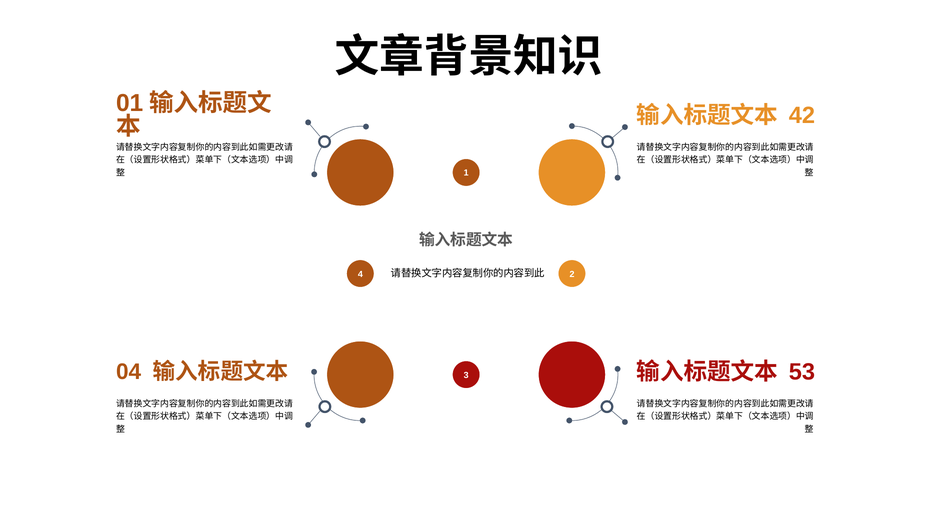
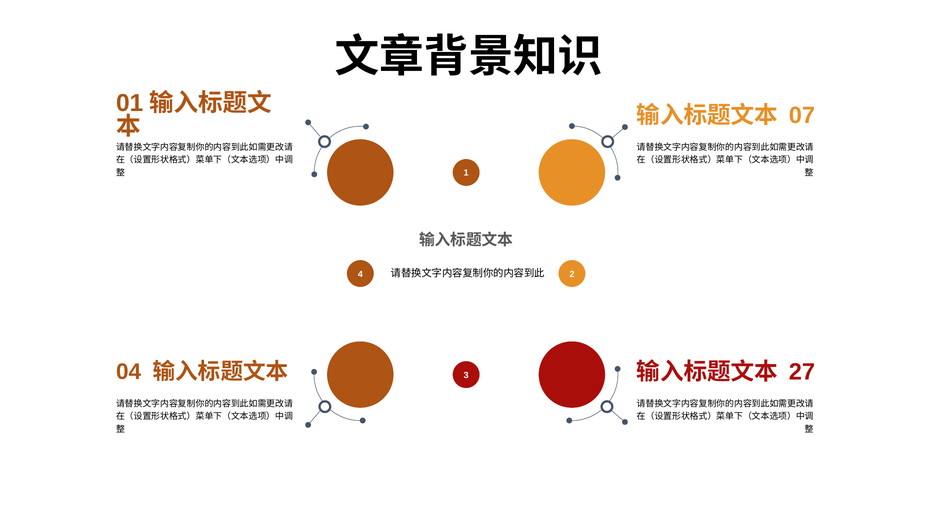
42: 42 -> 07 (802, 115)
53: 53 -> 27 (802, 372)
